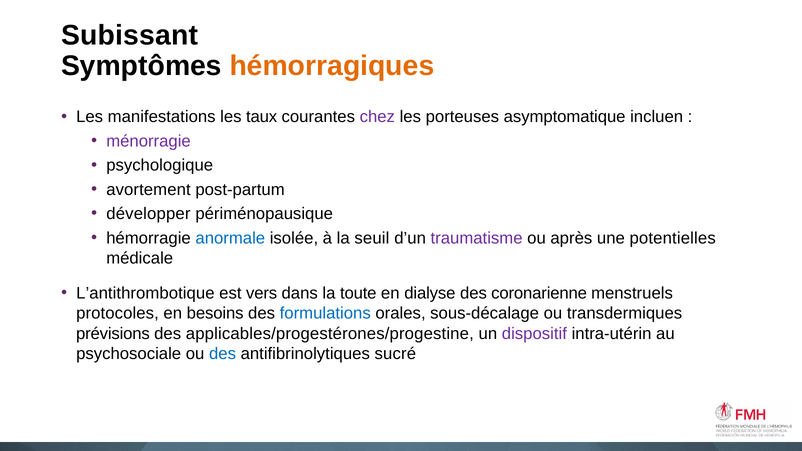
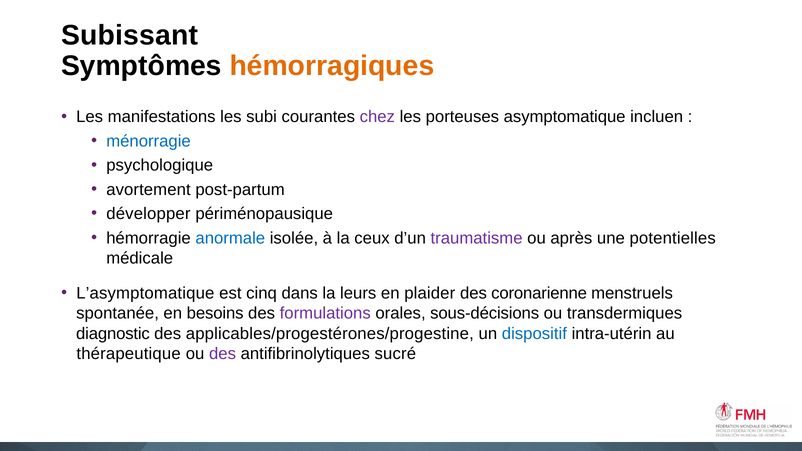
taux: taux -> subi (262, 117)
ménorragie colour: purple -> blue (149, 141)
seuil: seuil -> ceux (372, 238)
L’antithrombotique: L’antithrombotique -> L’asymptomatique (145, 293)
vers: vers -> cinq (262, 293)
toute: toute -> leurs (358, 293)
dialyse: dialyse -> plaider (430, 293)
protocoles: protocoles -> spontanée (118, 314)
formulations colour: blue -> purple (325, 314)
sous‑décalage: sous‑décalage -> sous‑décisions (485, 314)
prévisions: prévisions -> diagnostic (113, 334)
dispositif colour: purple -> blue (534, 334)
psychosociale: psychosociale -> thérapeutique (129, 354)
des colour: blue -> purple (223, 354)
